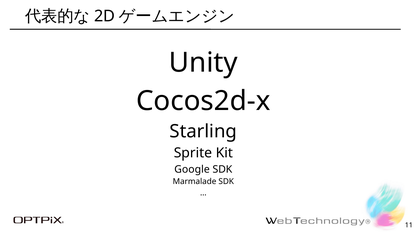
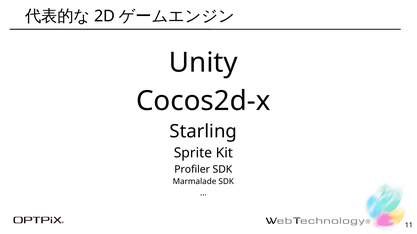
Google: Google -> Profiler (192, 170)
